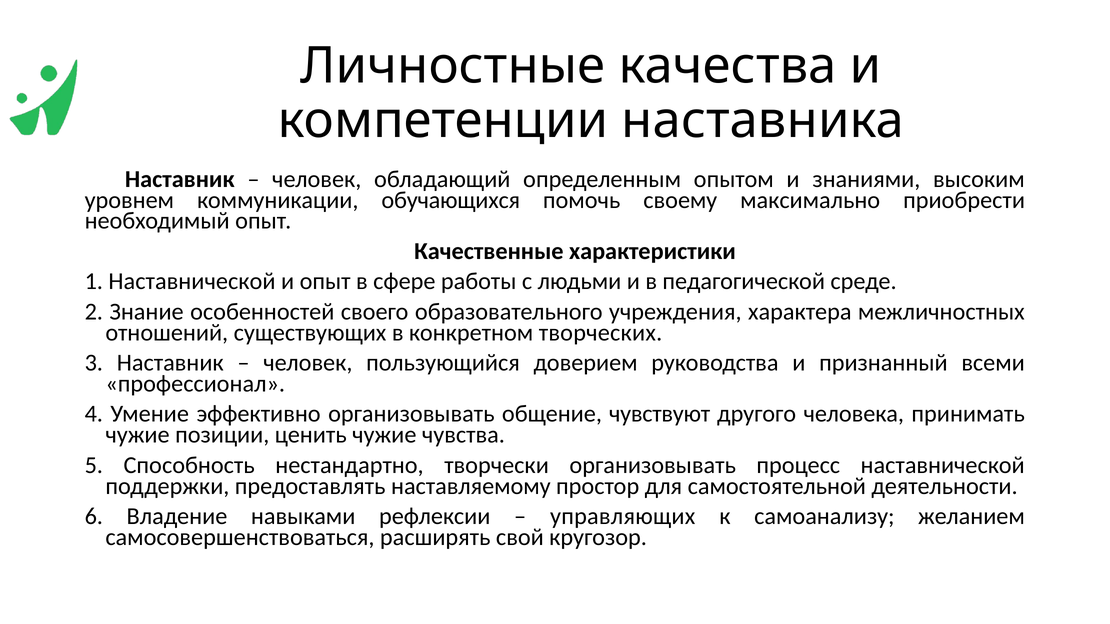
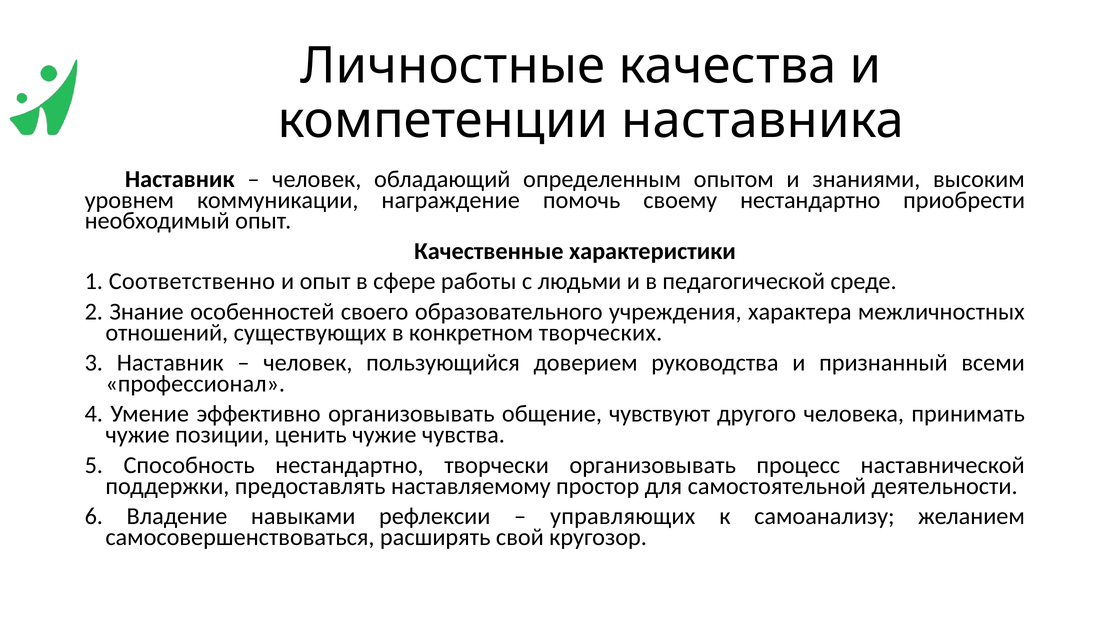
обучающихся: обучающихся -> награждение (451, 200)
своему максимально: максимально -> нестандартно (810, 200)
1 Наставнической: Наставнической -> Соответственно (192, 282)
